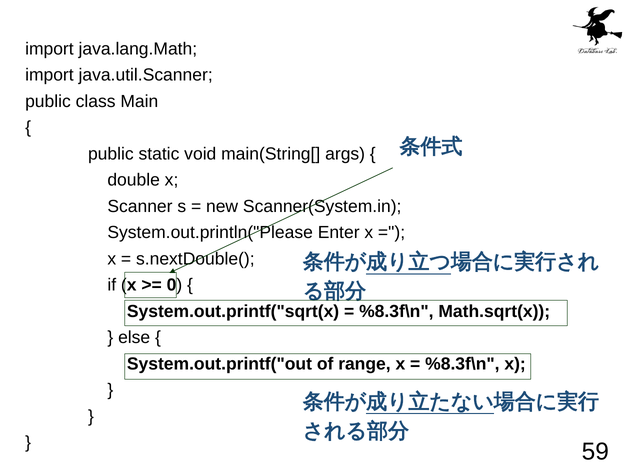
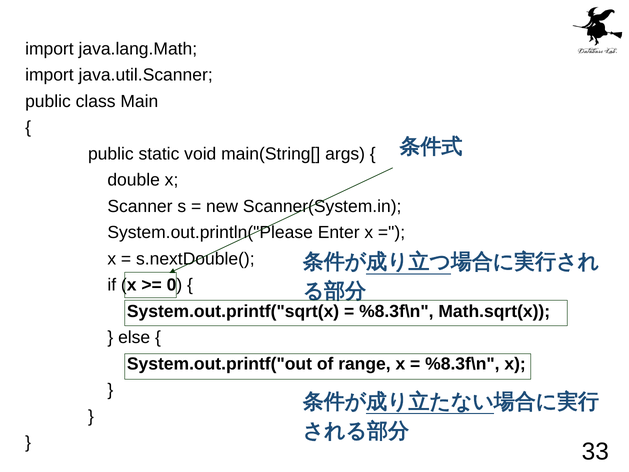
59: 59 -> 33 (595, 451)
